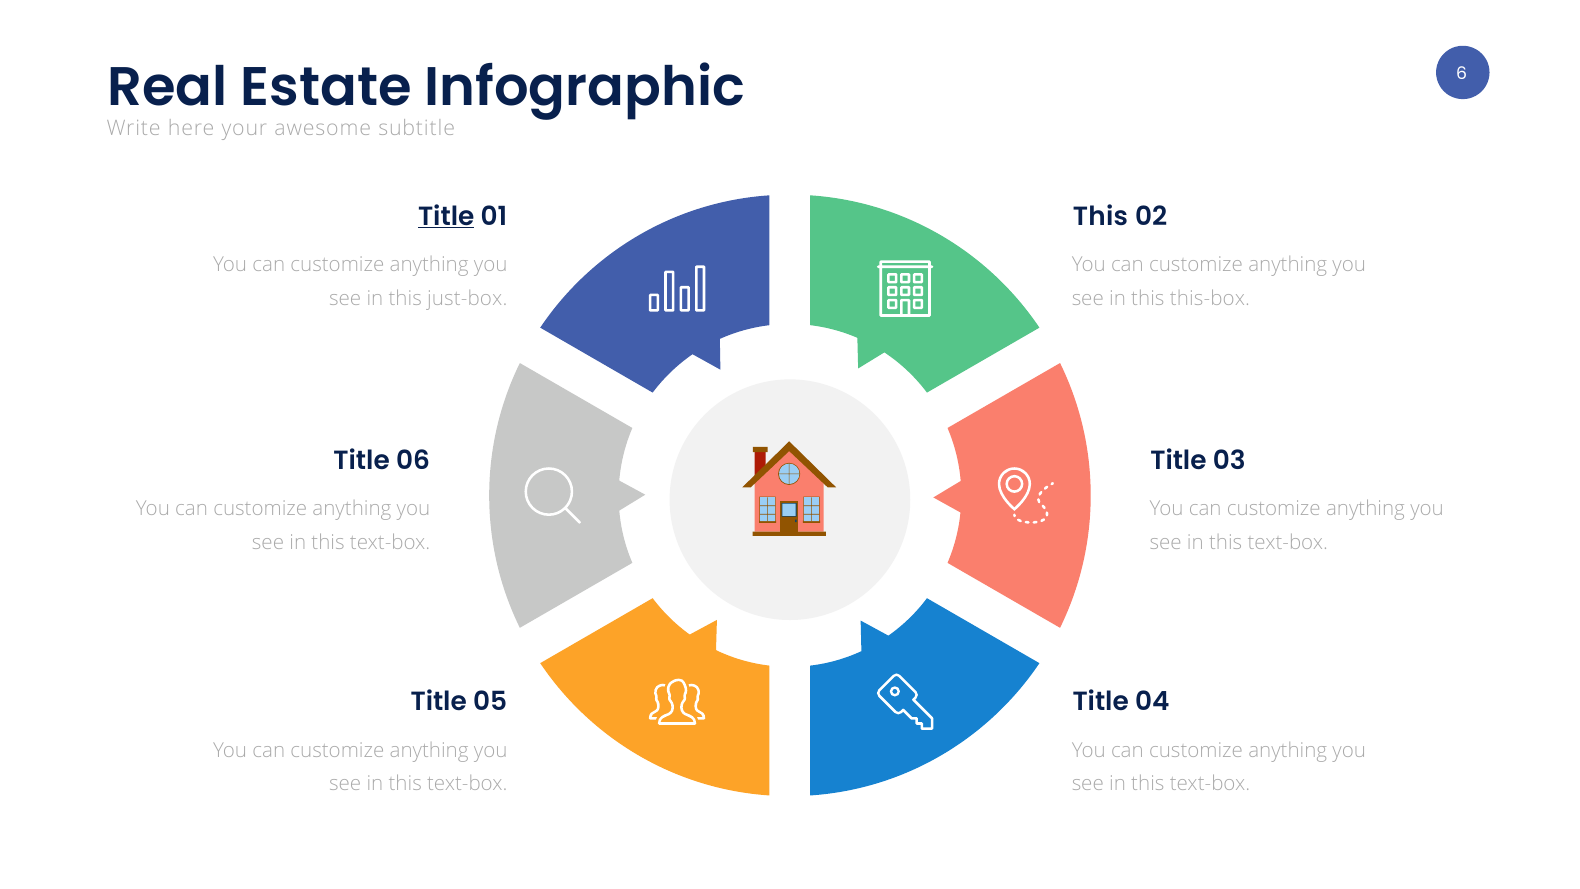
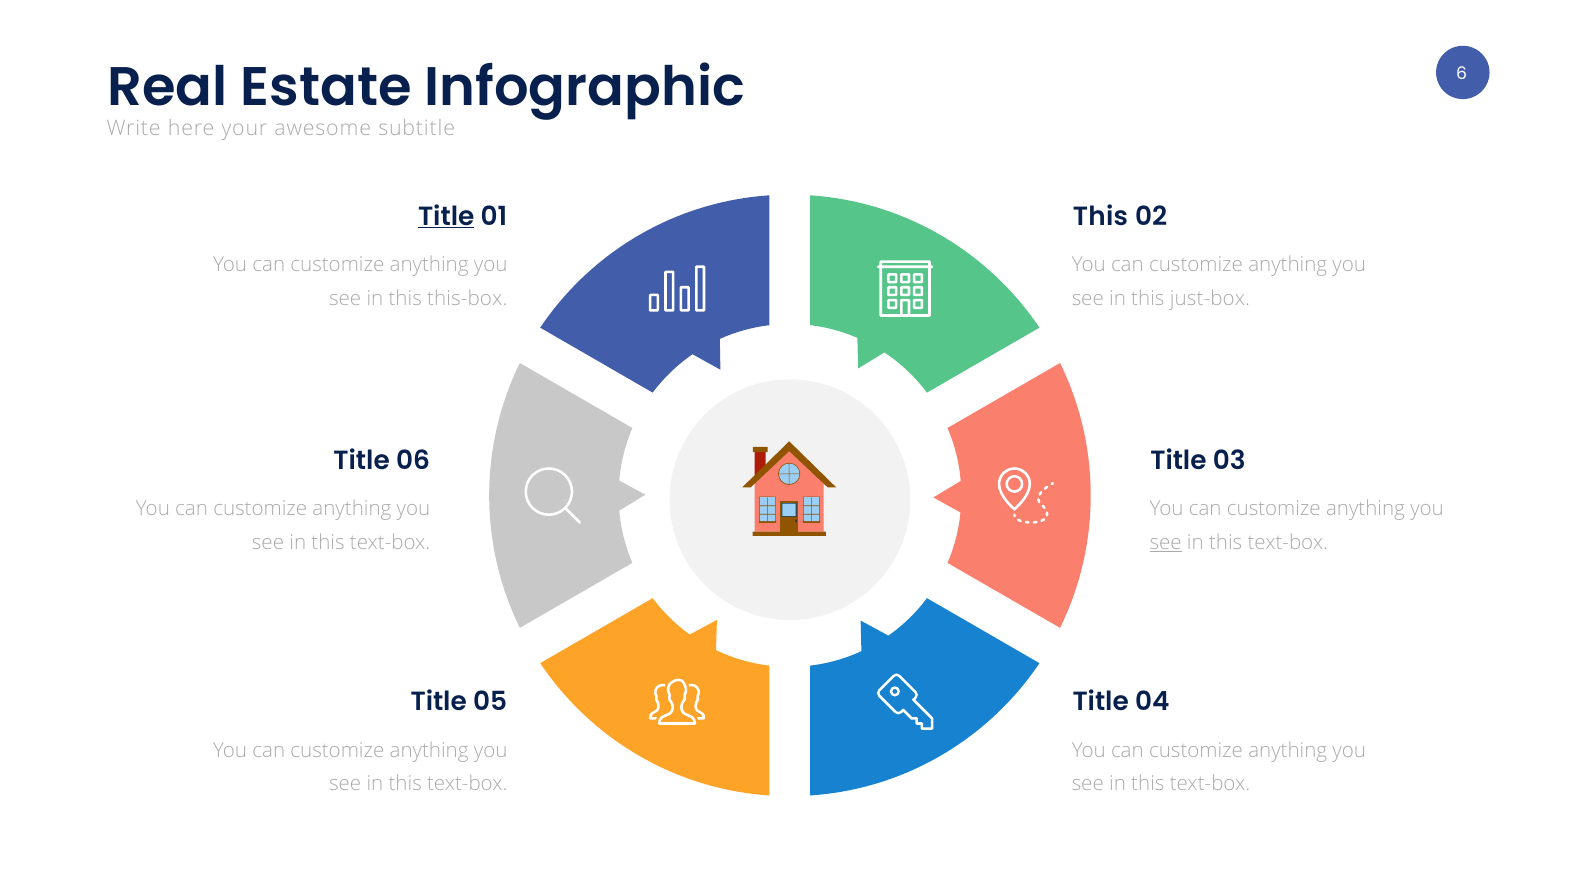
just-box: just-box -> this-box (467, 298)
this-box: this-box -> just-box (1210, 298)
see underline: none -> present (1166, 542)
